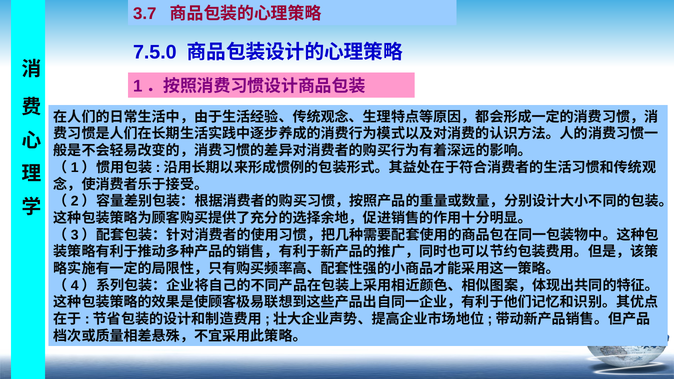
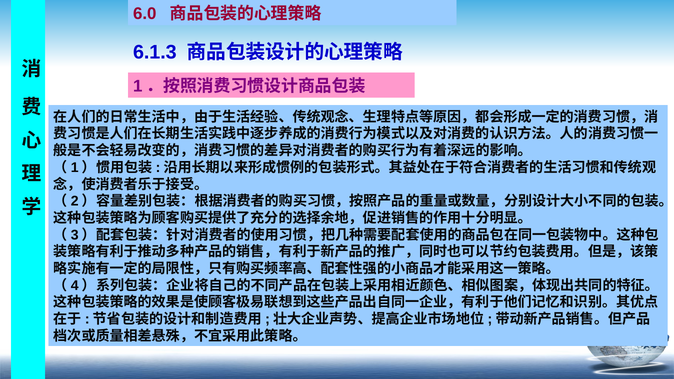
3.7: 3.7 -> 6.0 (145, 14)
7.5.0: 7.5.0 -> 6.1.3 (155, 52)
